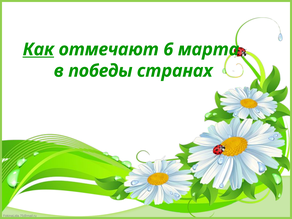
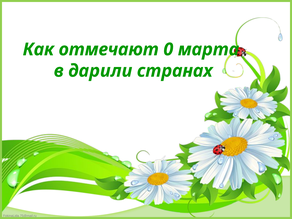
Как underline: present -> none (38, 49)
6: 6 -> 0 (168, 49)
победы: победы -> дарили (100, 71)
